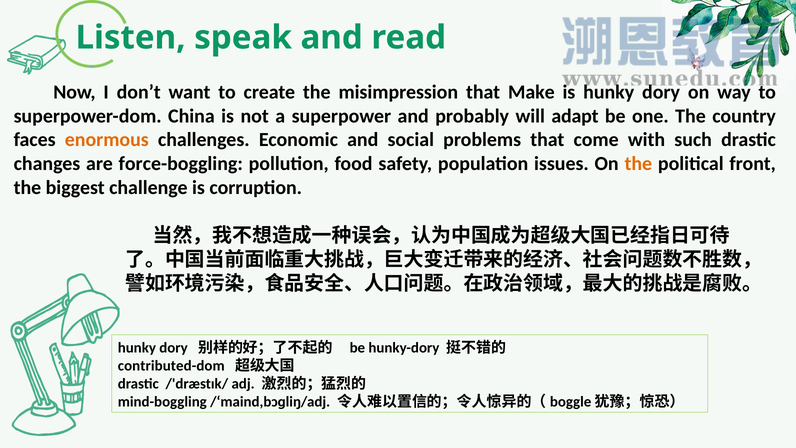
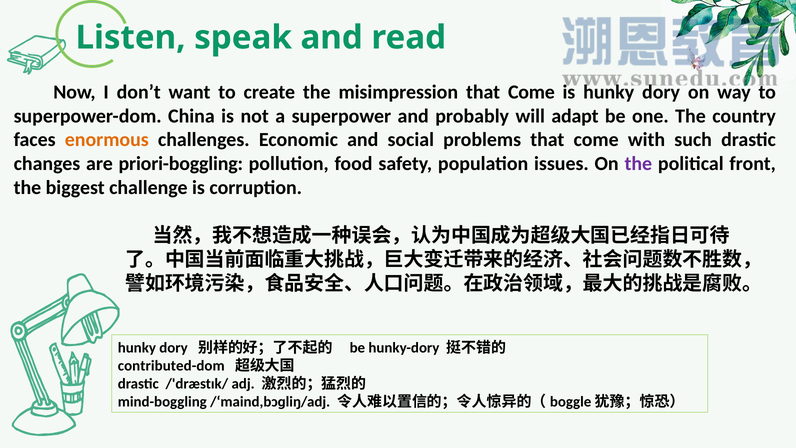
misimpression that Make: Make -> Come (531, 92)
force-boggling: force-boggling -> priori-boggling (181, 164)
the colour: orange -> purple (638, 164)
